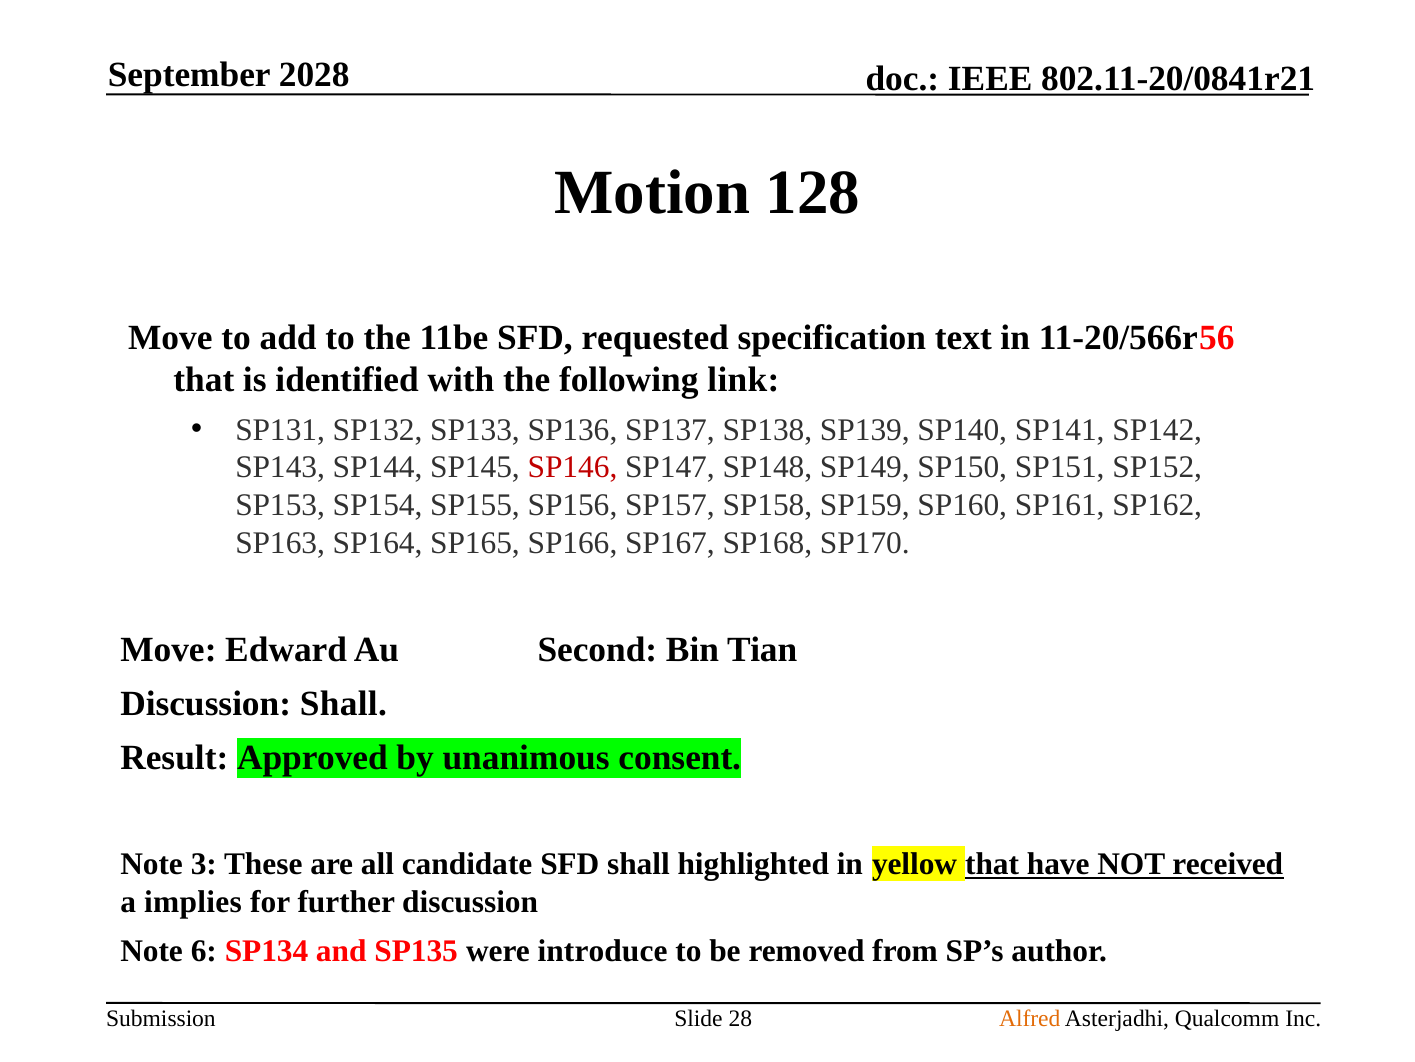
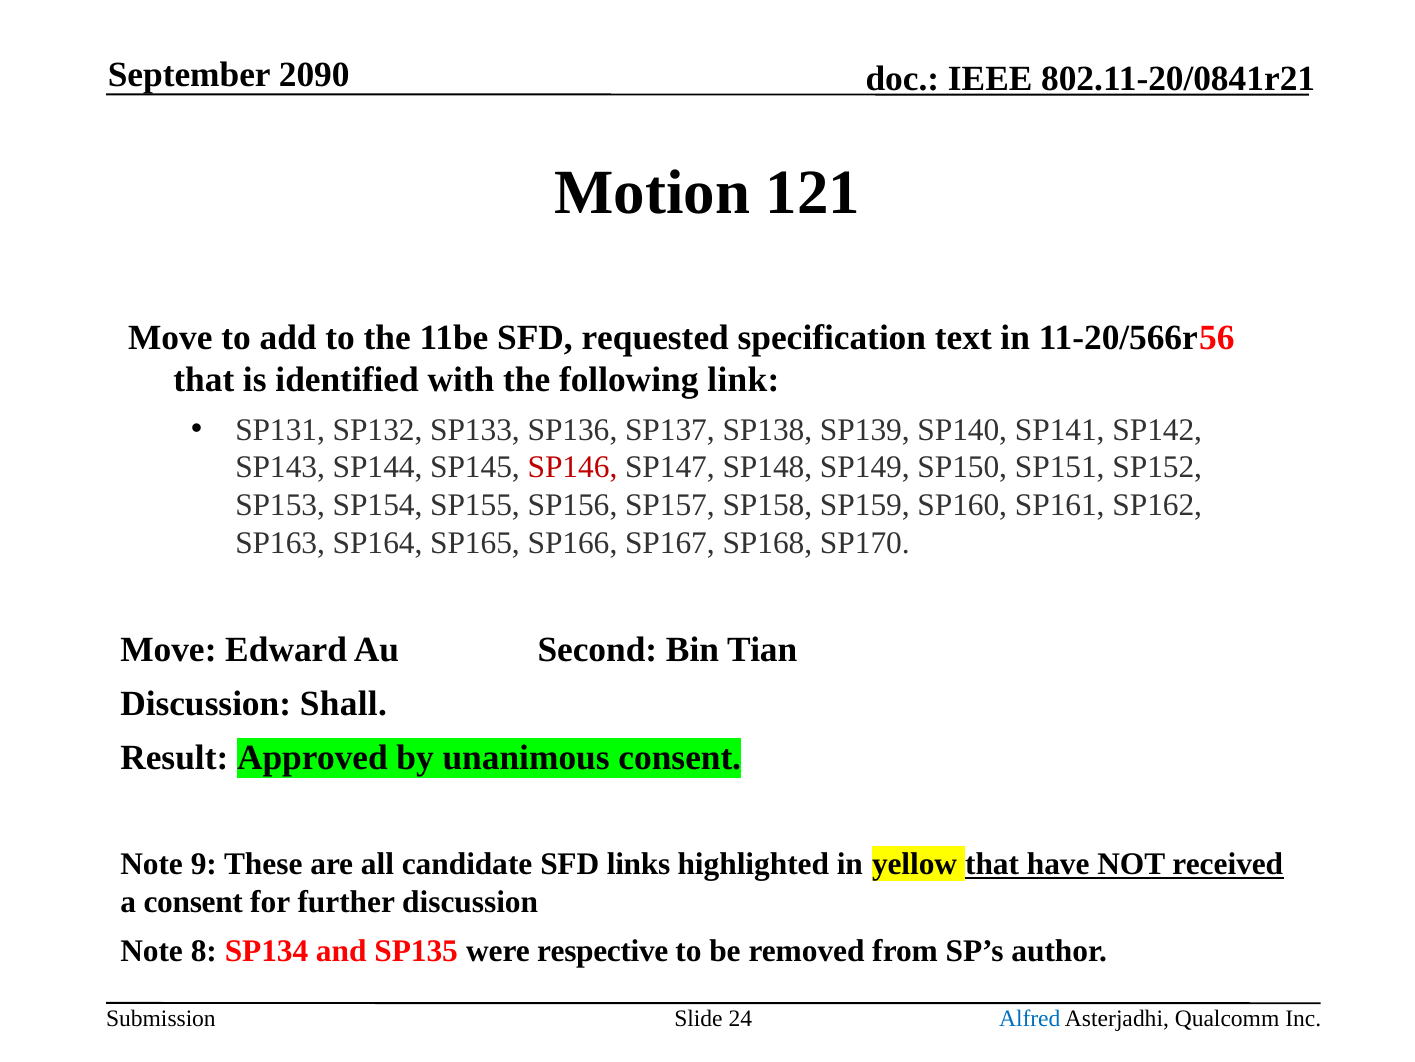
2028: 2028 -> 2090 (314, 75)
128: 128 -> 121 (813, 193)
3: 3 -> 9 (204, 863)
SFD shall: shall -> links (639, 863)
a implies: implies -> consent (193, 901)
6: 6 -> 8 (204, 951)
introduce: introduce -> respective (603, 951)
28: 28 -> 24 (740, 1018)
Alfred colour: orange -> blue (1030, 1018)
